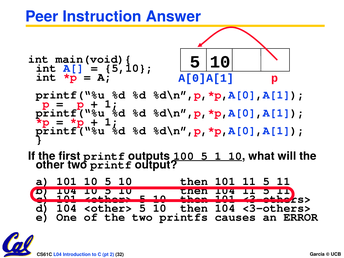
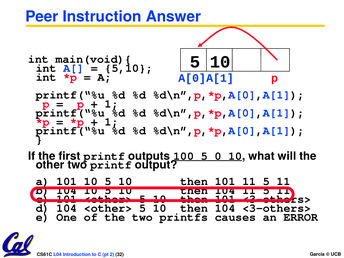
5 1: 1 -> 0 (218, 156)
